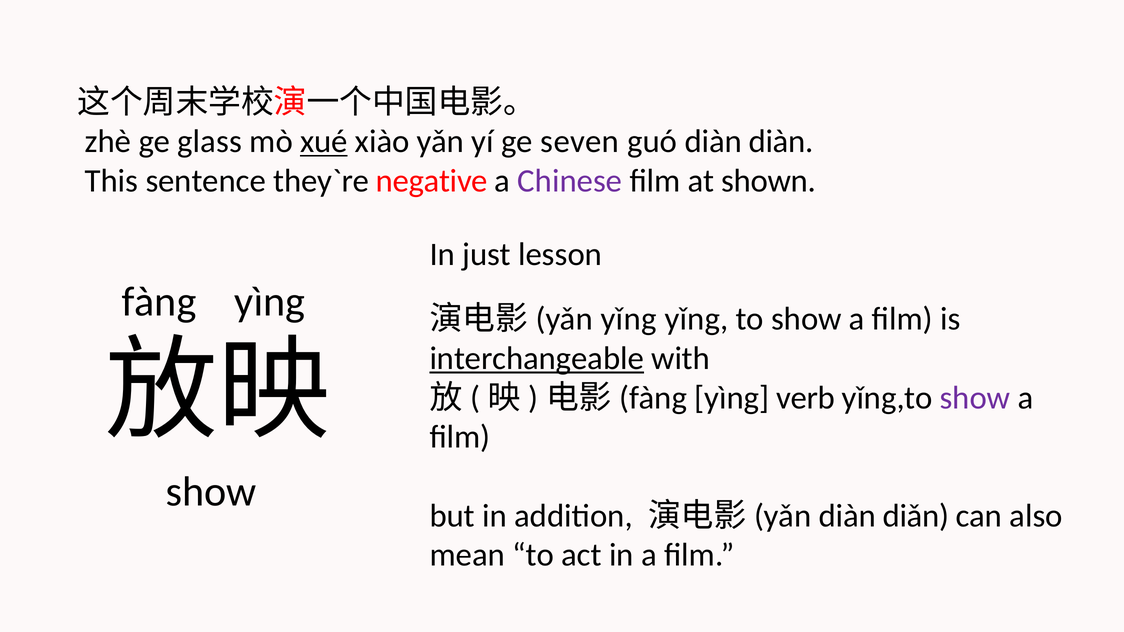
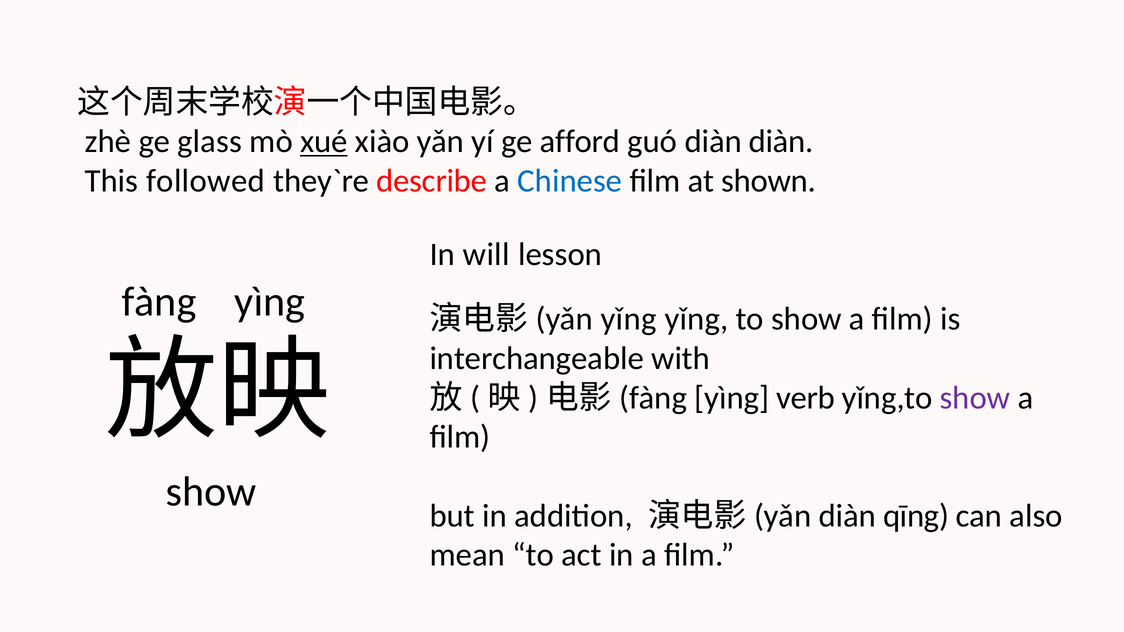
seven: seven -> afford (580, 142)
sentence: sentence -> followed (205, 181)
negative: negative -> describe (432, 181)
Chinese colour: purple -> blue (570, 181)
just: just -> will (486, 255)
interchangeable underline: present -> none (537, 359)
diǎn: diǎn -> qīng (916, 516)
